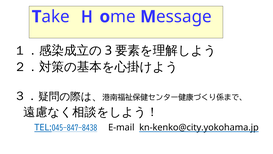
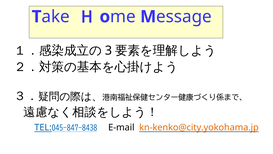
kn-kenko@city.yokohama.jp colour: black -> orange (199, 127)
